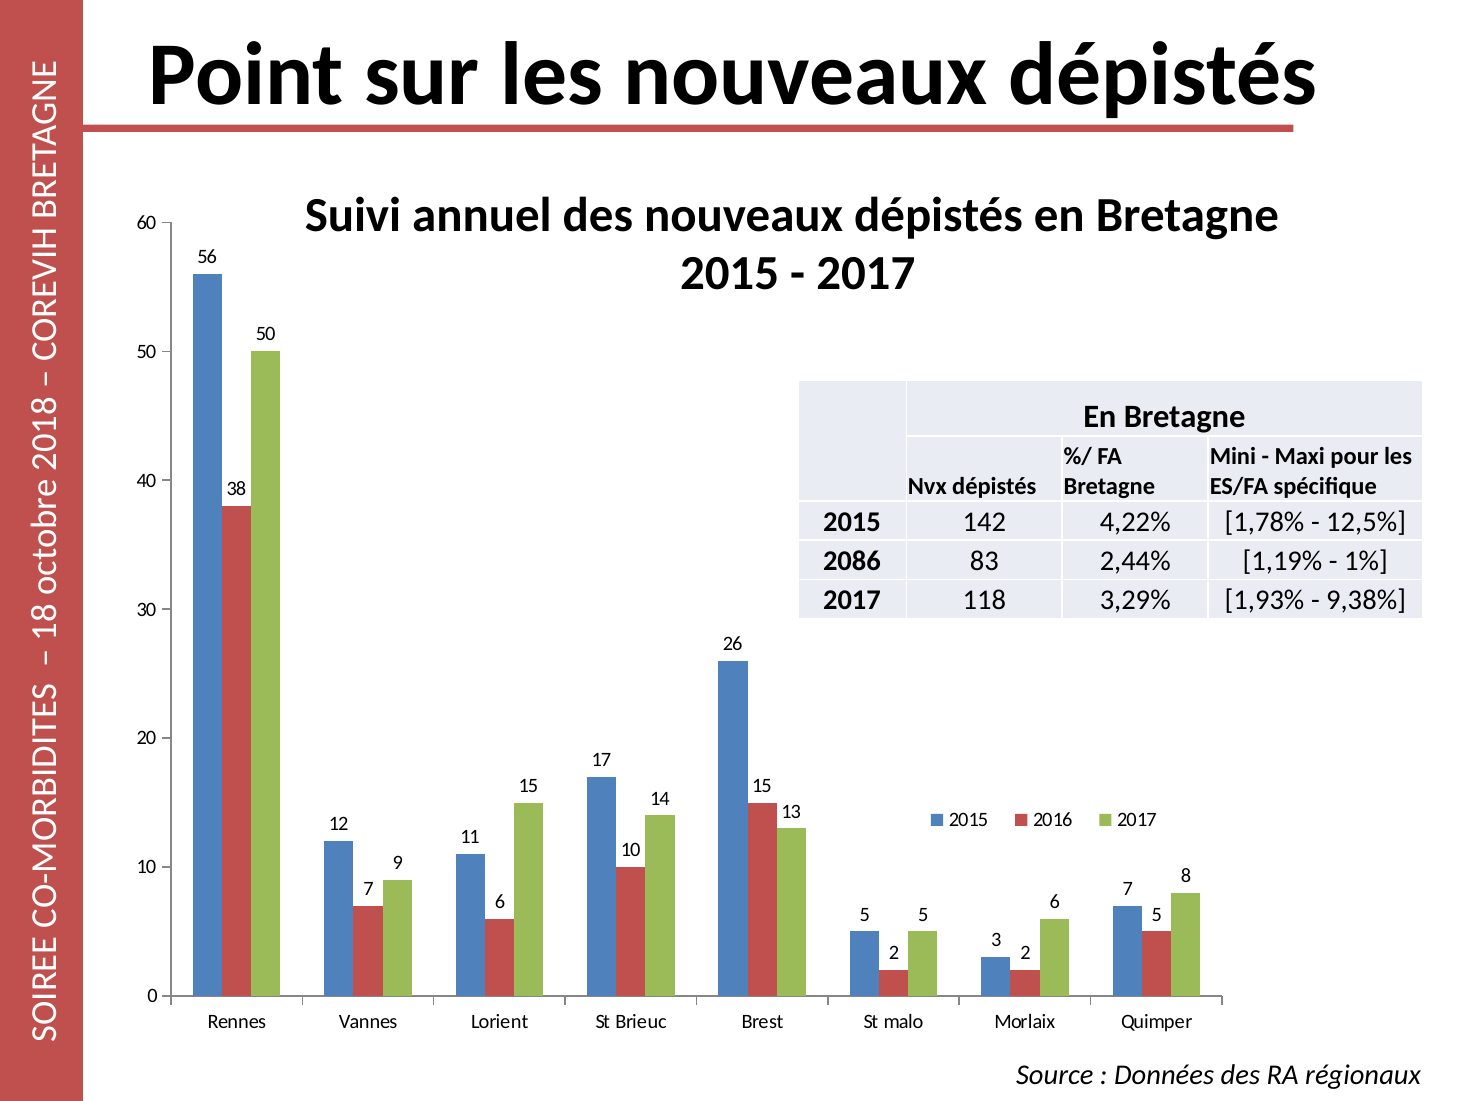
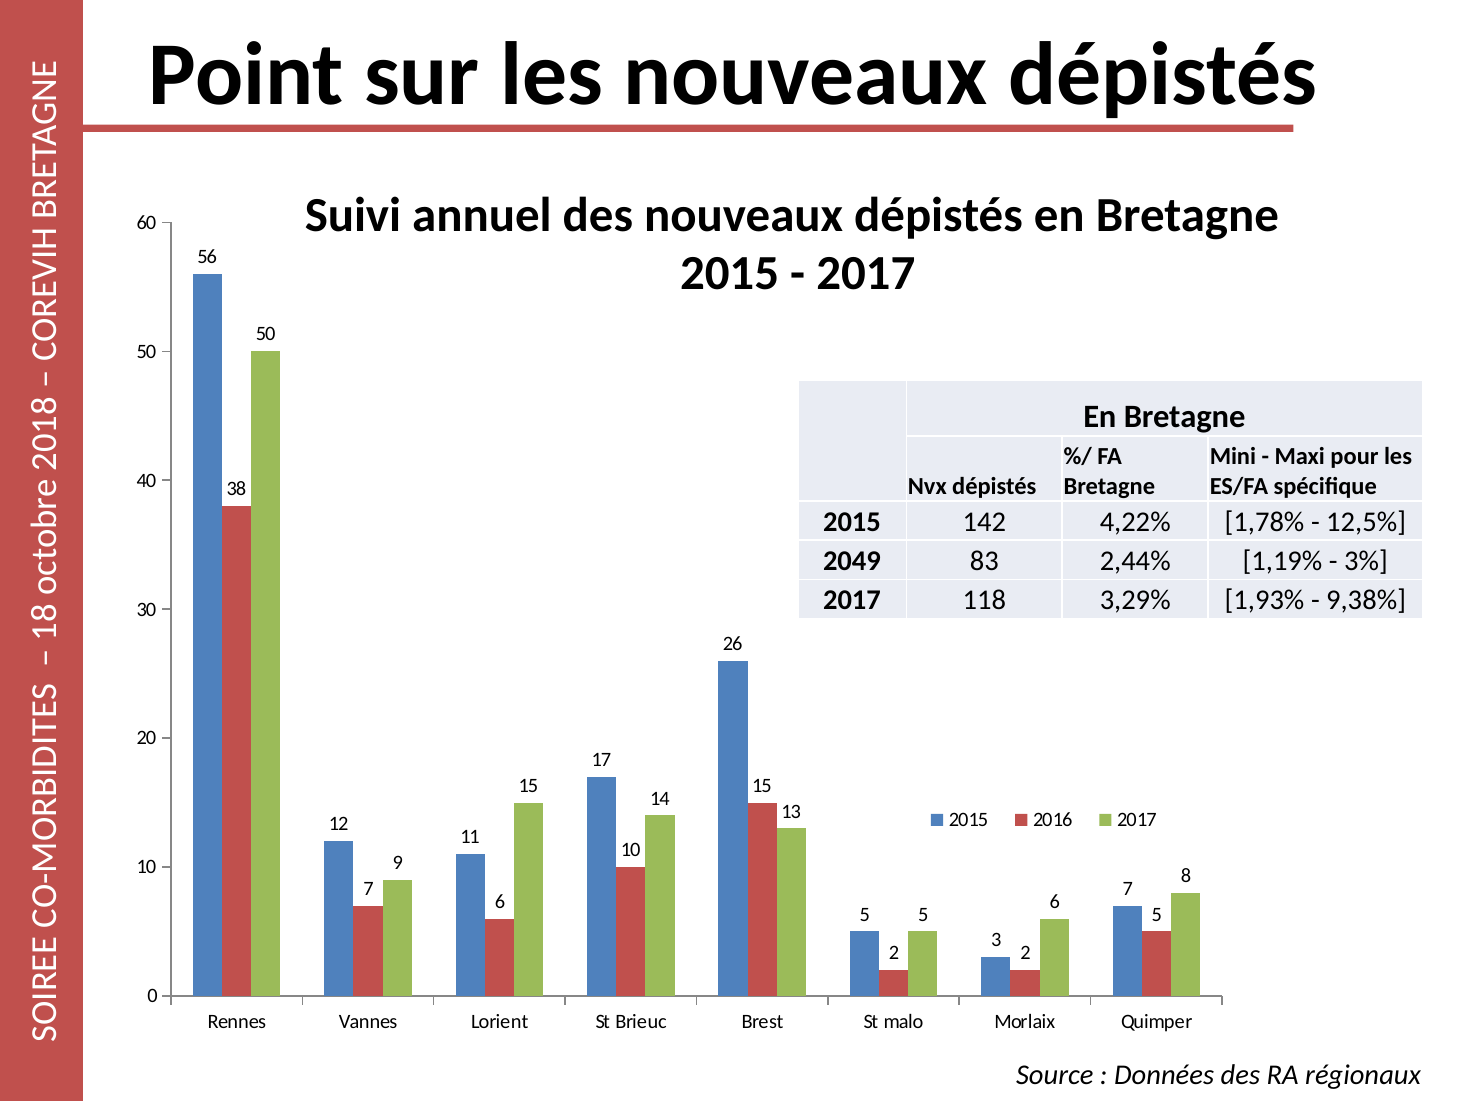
2086: 2086 -> 2049 (852, 561)
1%: 1% -> 3% (1366, 561)
